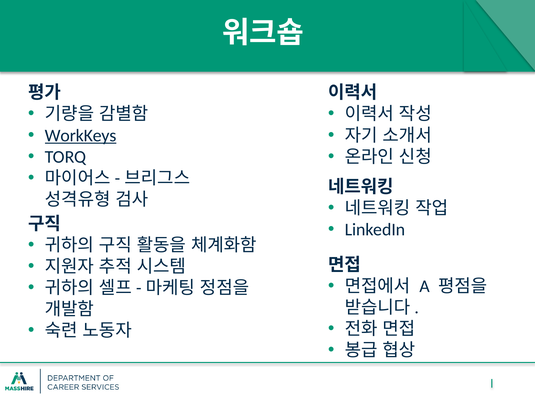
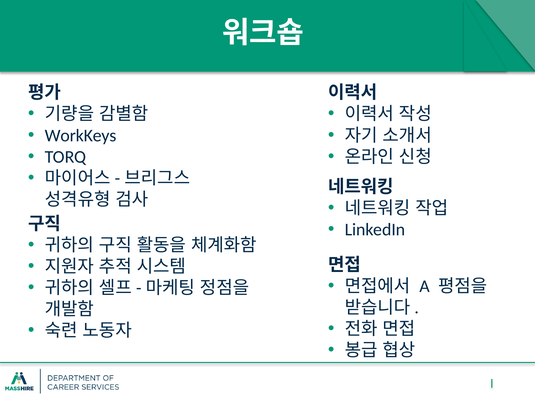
WorkKeys underline: present -> none (81, 136)
